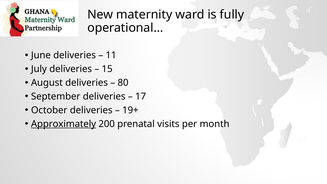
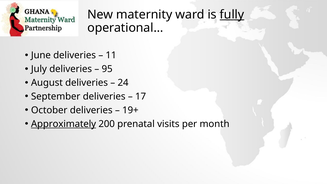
fully underline: none -> present (232, 15)
15: 15 -> 95 (107, 69)
80: 80 -> 24 (123, 83)
